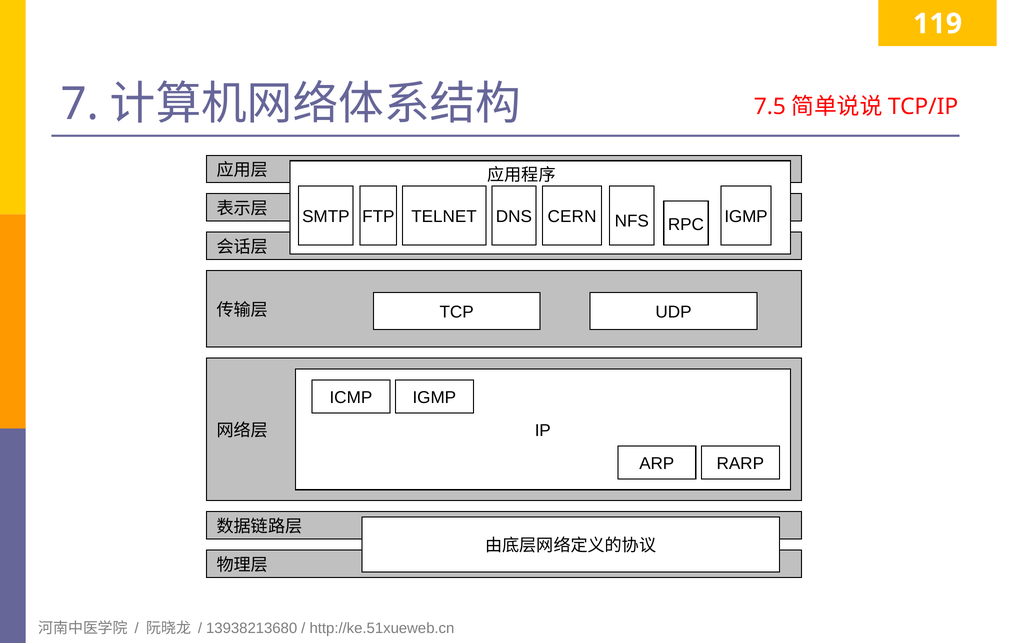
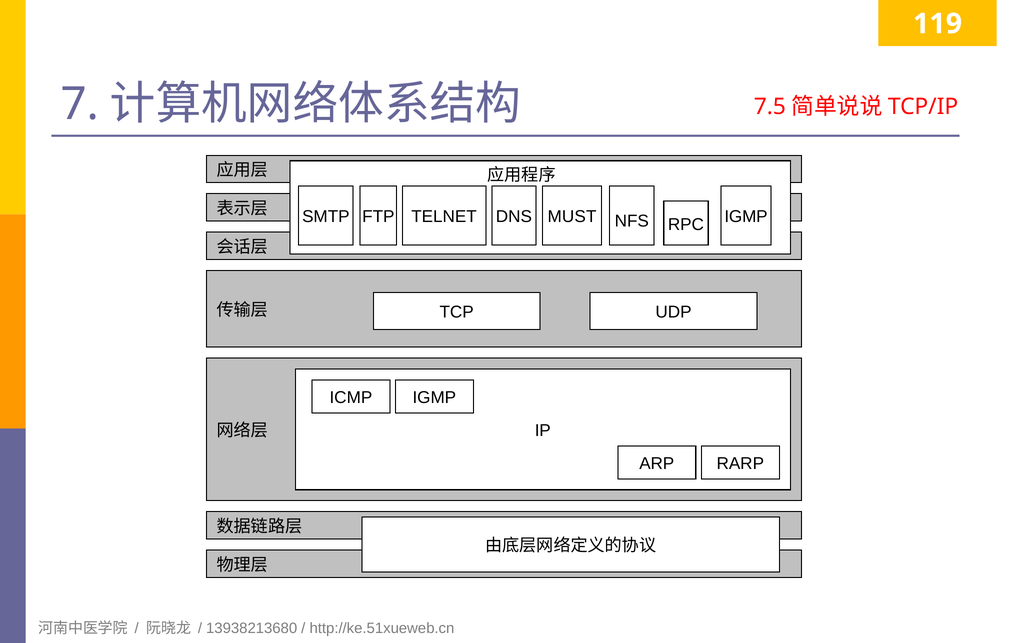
CERN: CERN -> MUST (572, 217)
